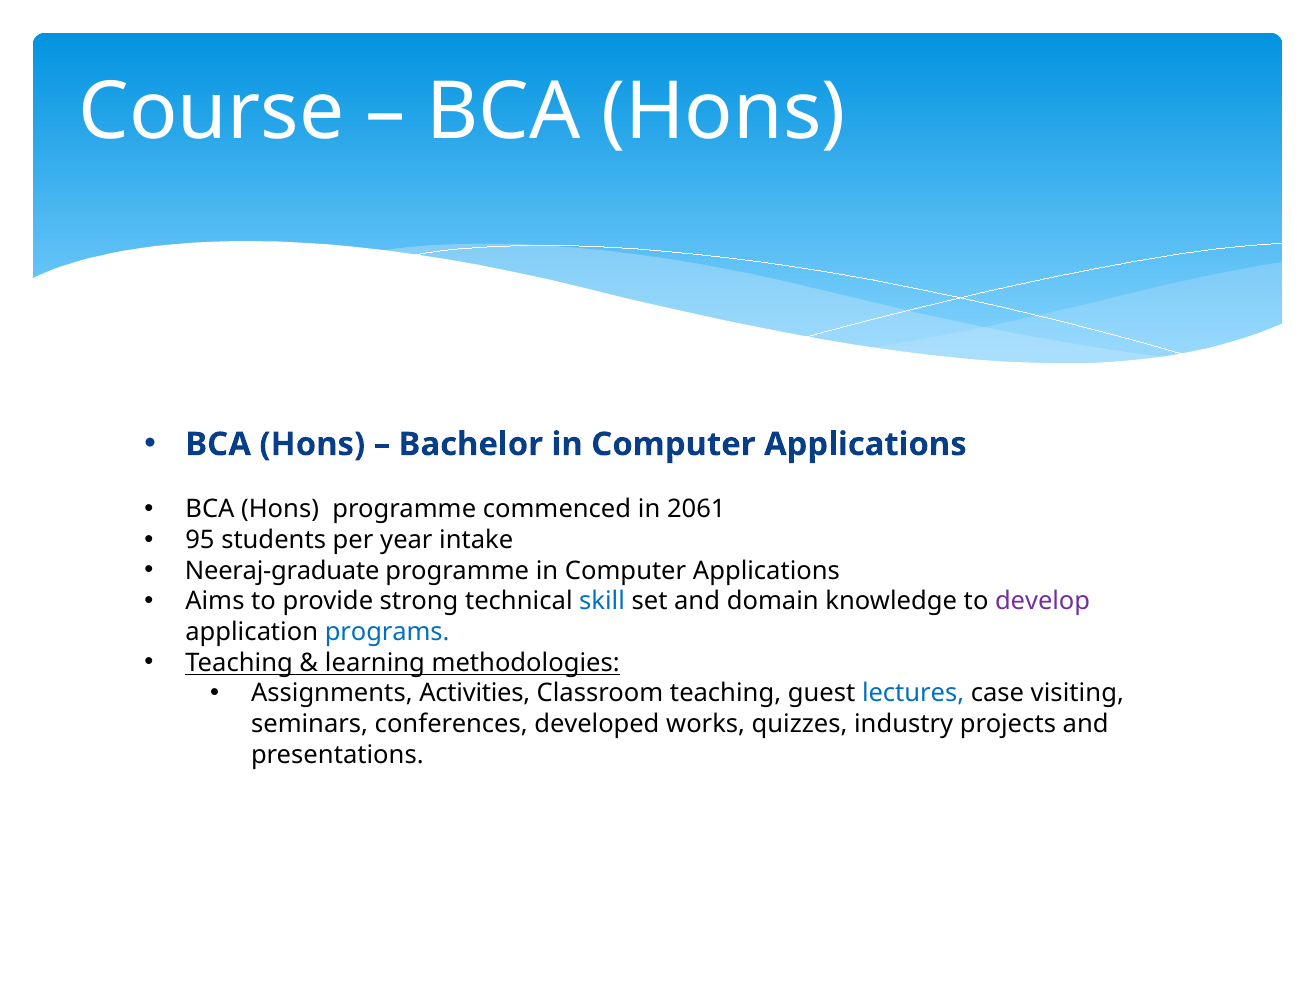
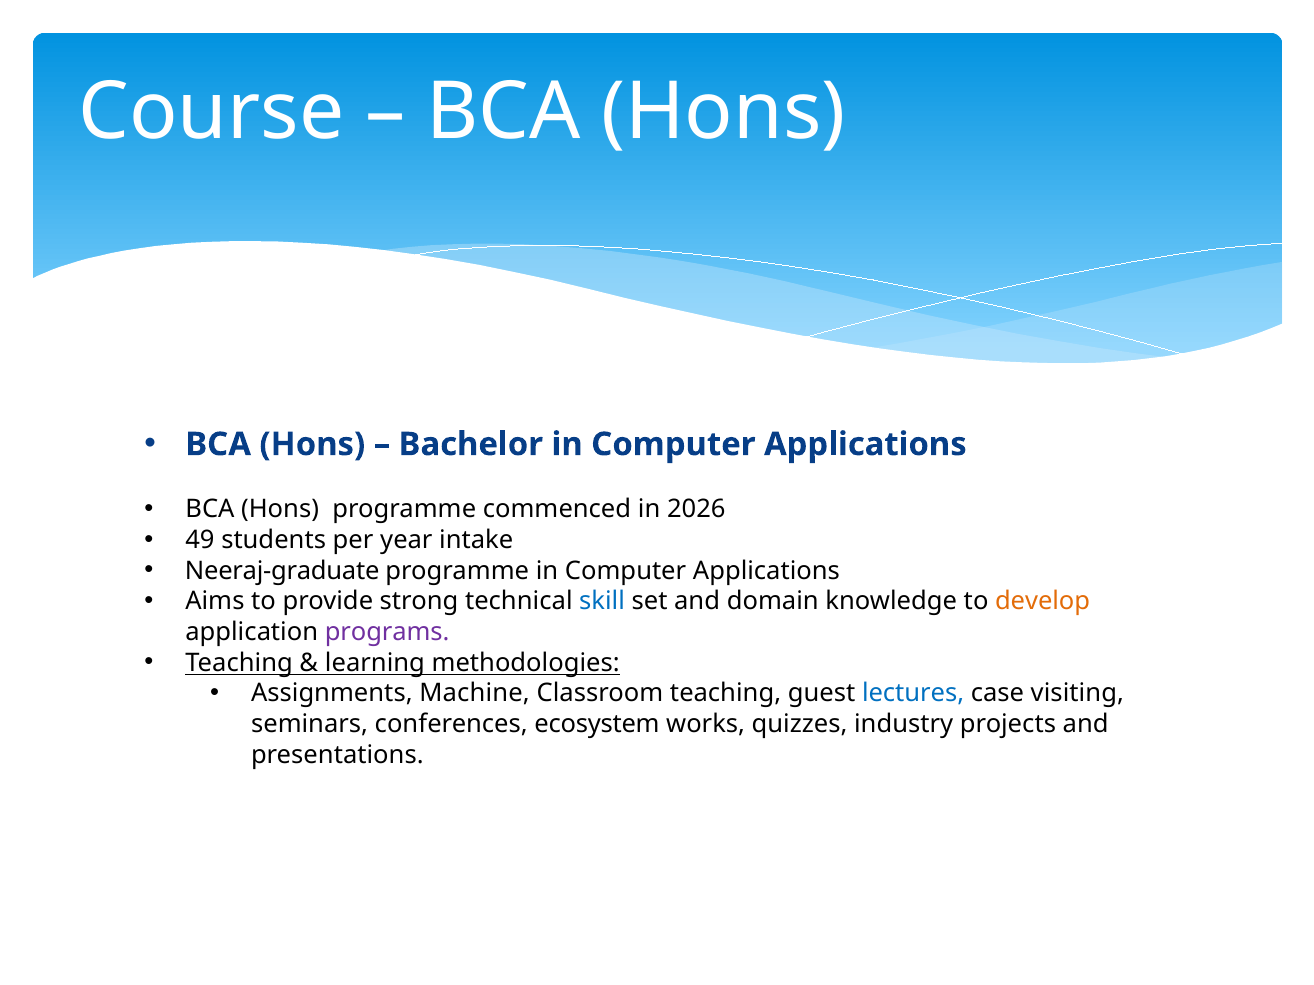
2061: 2061 -> 2026 (696, 510)
95: 95 -> 49 (200, 540)
develop colour: purple -> orange (1043, 602)
programs colour: blue -> purple (387, 632)
Activities: Activities -> Machine (475, 694)
developed: developed -> ecosystem (597, 725)
